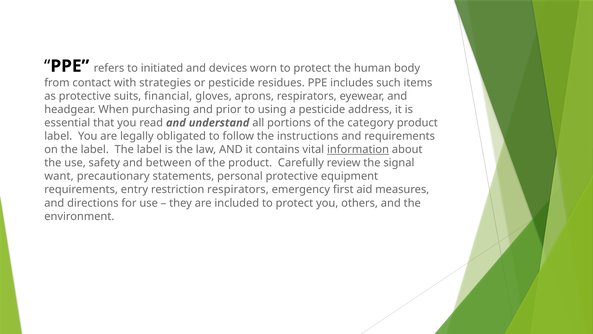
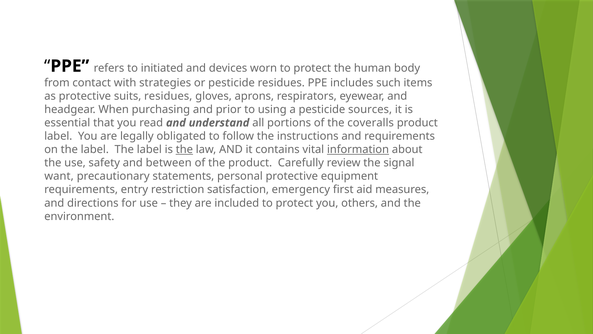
suits financial: financial -> residues (168, 96)
address: address -> sources (370, 109)
category: category -> coveralls (371, 123)
the underline: none -> present (184, 149)
restriction respirators: respirators -> satisfaction (238, 189)
